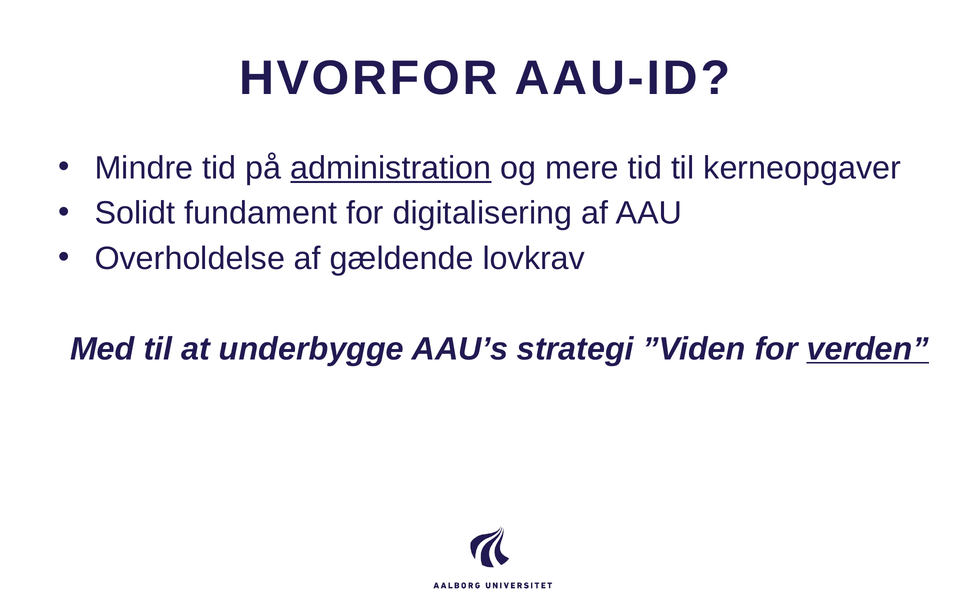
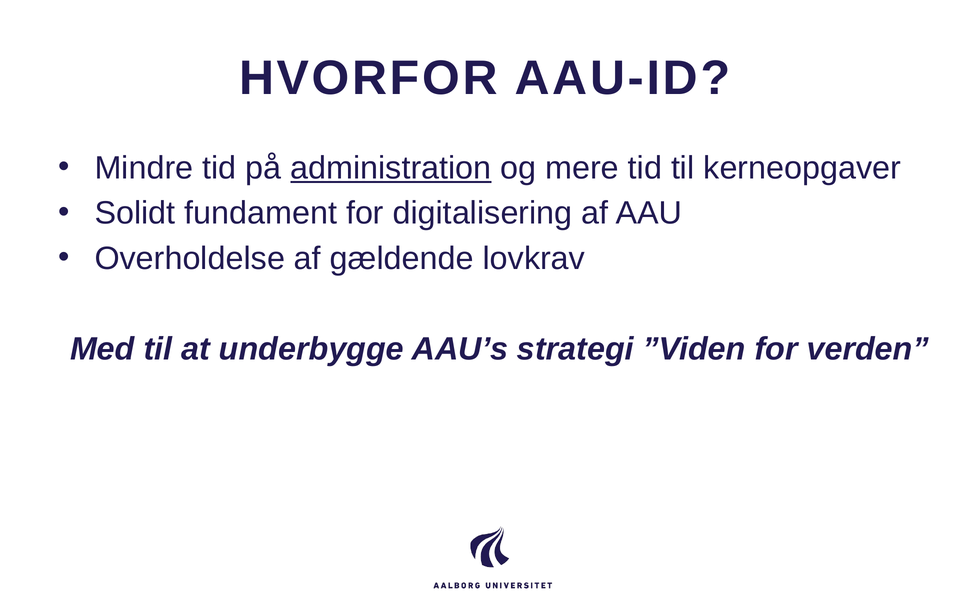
verden underline: present -> none (868, 349)
